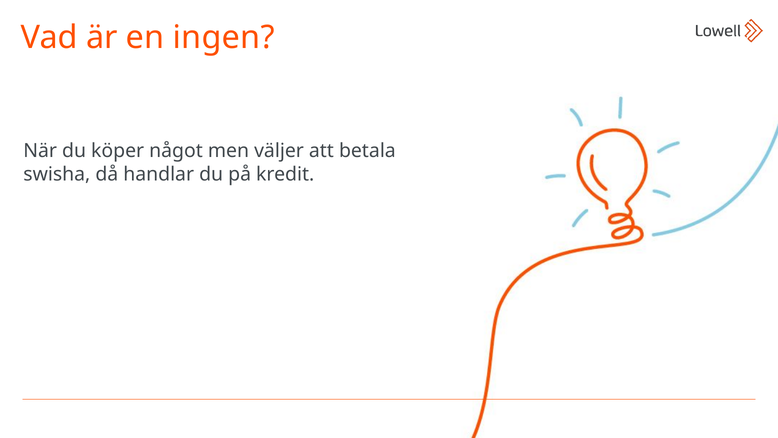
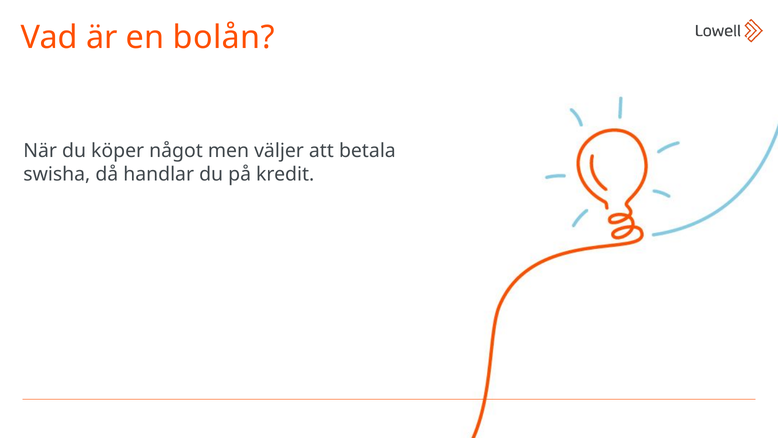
ingen: ingen -> bolån (224, 38)
